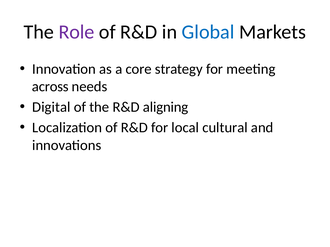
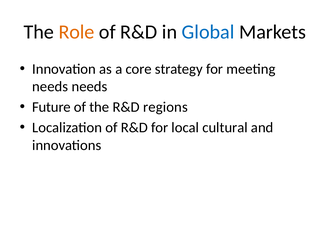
Role colour: purple -> orange (76, 32)
across: across -> needs (50, 87)
Digital: Digital -> Future (51, 107)
aligning: aligning -> regions (165, 107)
